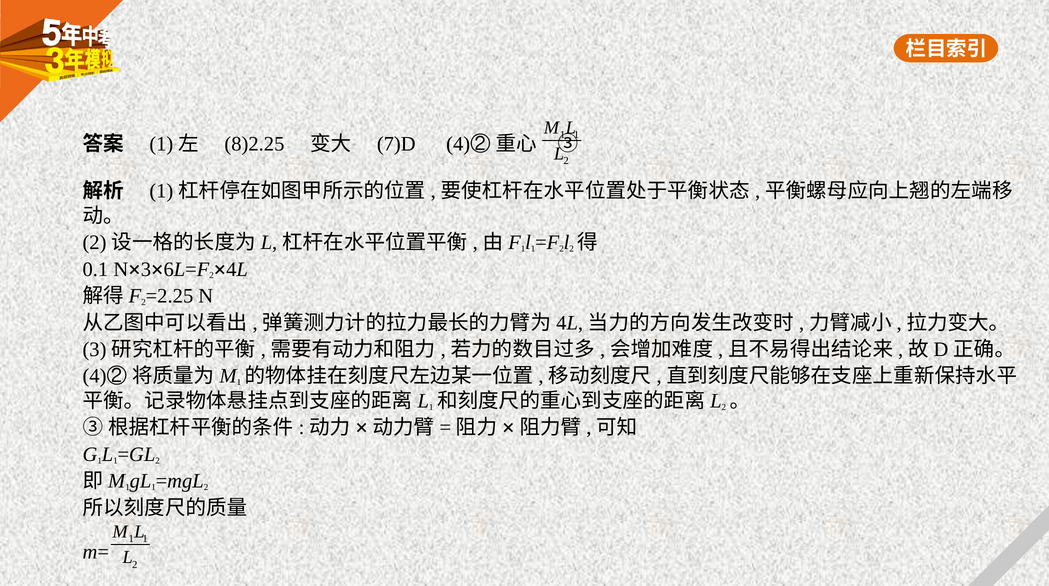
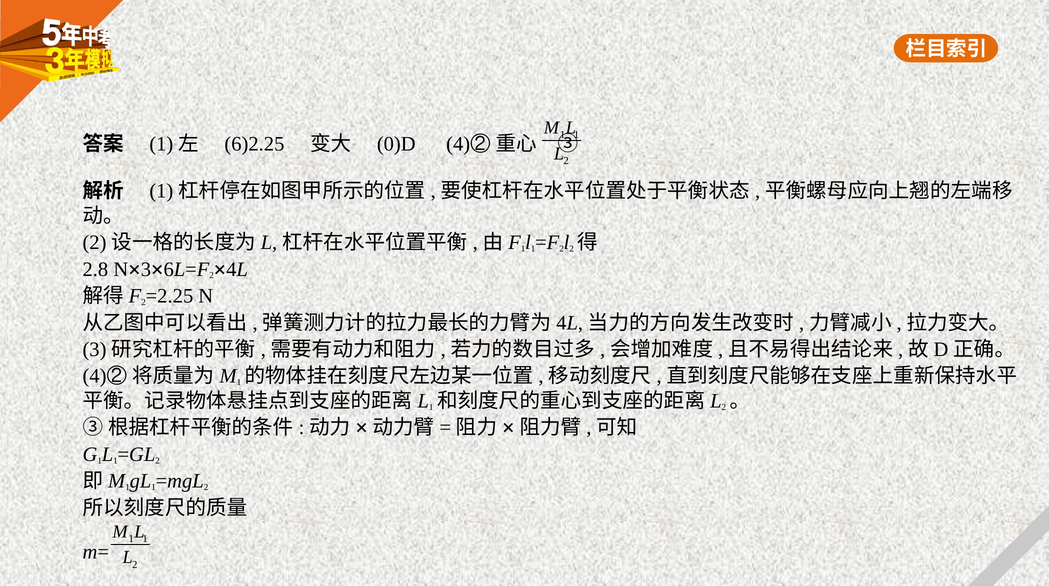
8)2.25: 8)2.25 -> 6)2.25 (254, 144)
7)D: 7)D -> 0)D (396, 144)
0.1: 0.1 -> 2.8 (95, 269)
